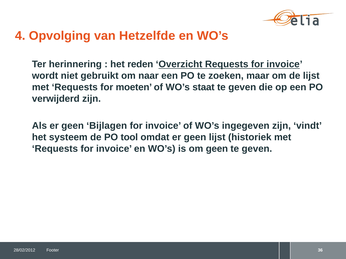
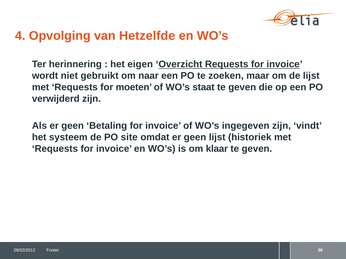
reden: reden -> eigen (140, 64)
Bijlagen: Bijlagen -> Betaling (107, 126)
tool: tool -> site (129, 137)
om geen: geen -> klaar (217, 149)
